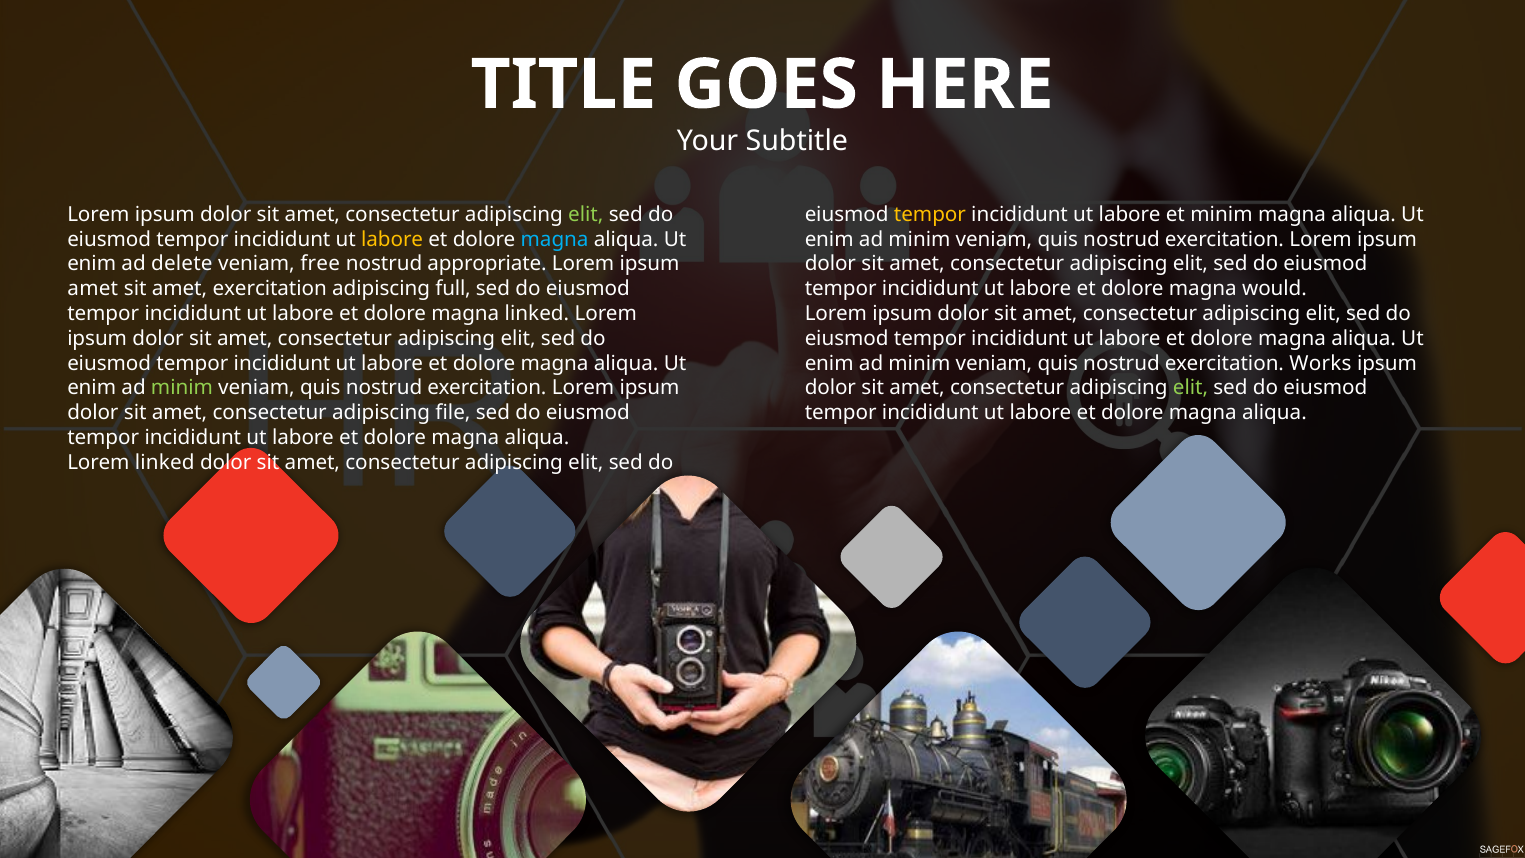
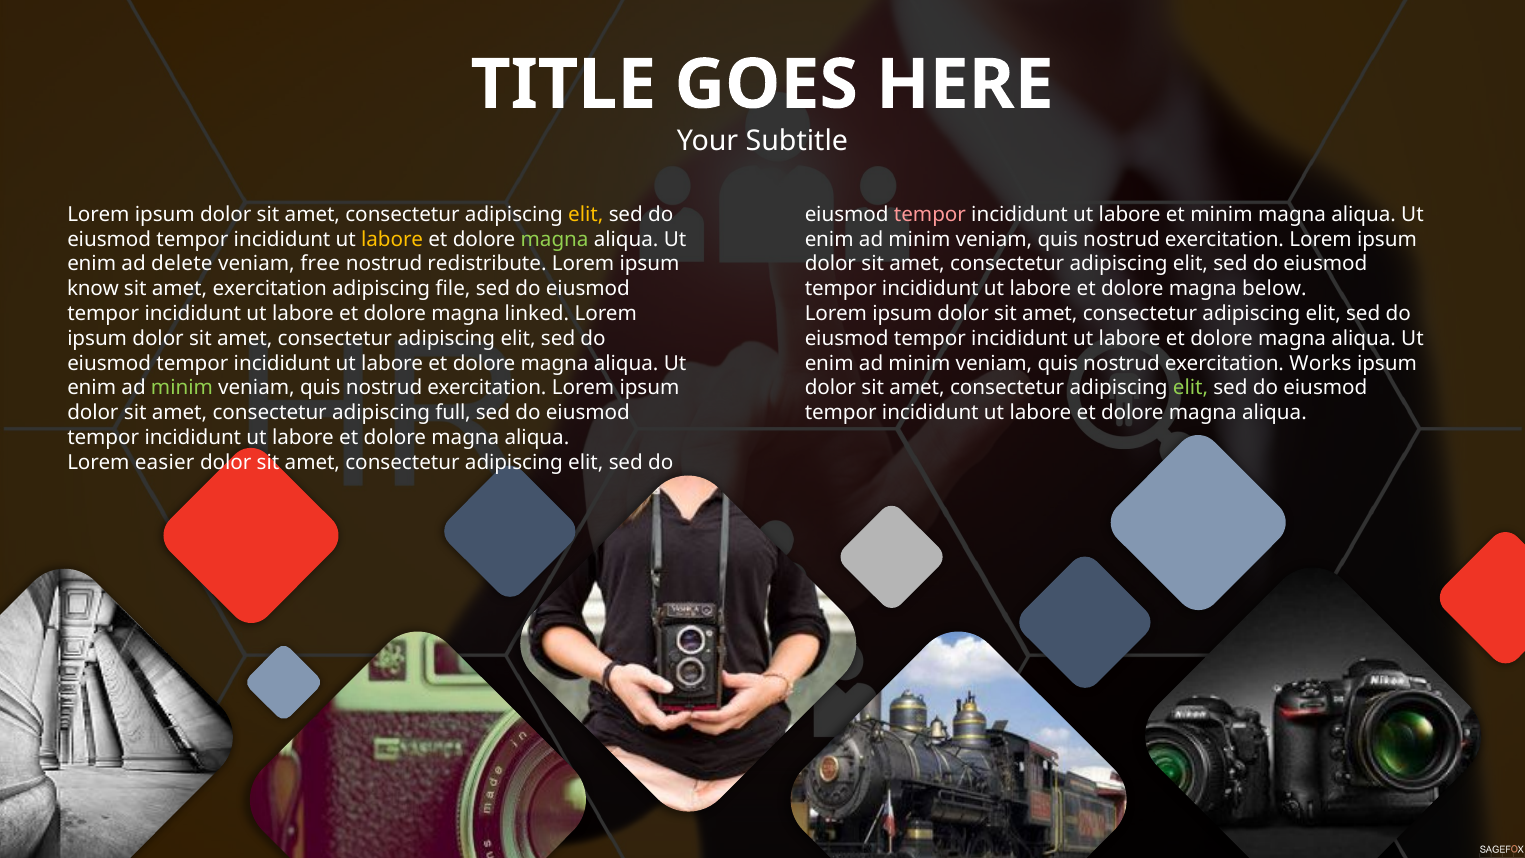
elit colour: light green -> yellow (586, 214)
tempor colour: yellow -> pink (930, 214)
magna colour: light blue -> light green (555, 239)
appropriate: appropriate -> redistribute (487, 264)
amet: amet -> know (93, 289)
full: full -> file (453, 289)
would: would -> below (1274, 289)
file: file -> full (453, 413)
Lorem linked: linked -> easier (165, 463)
